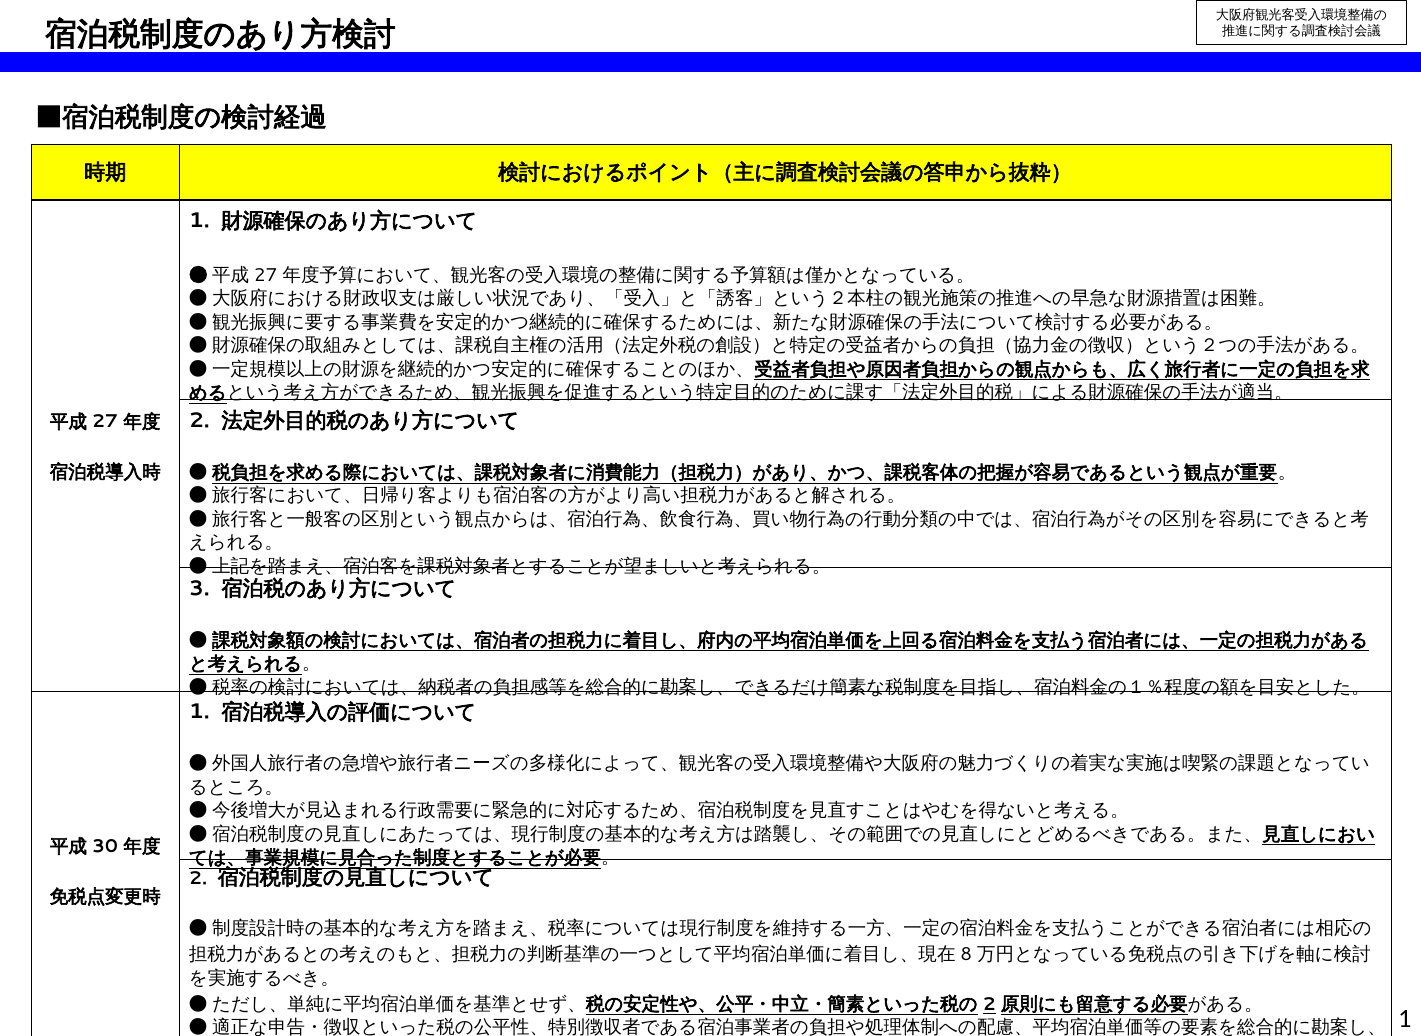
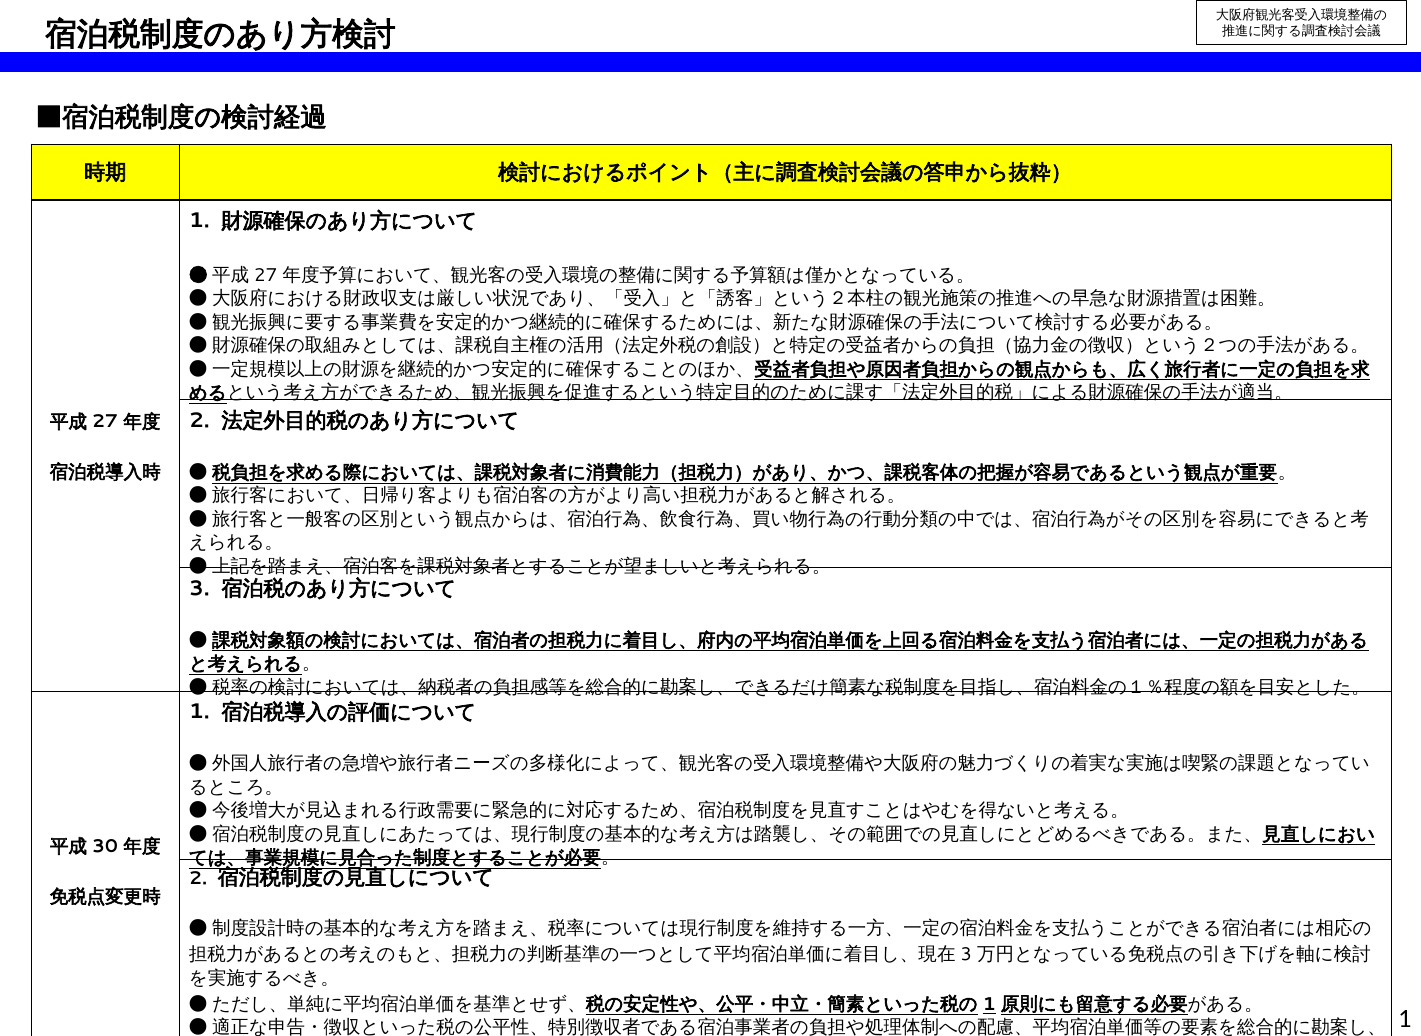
8: 8 -> 3 (966, 954)
2: 2 -> 1 (989, 1004)
